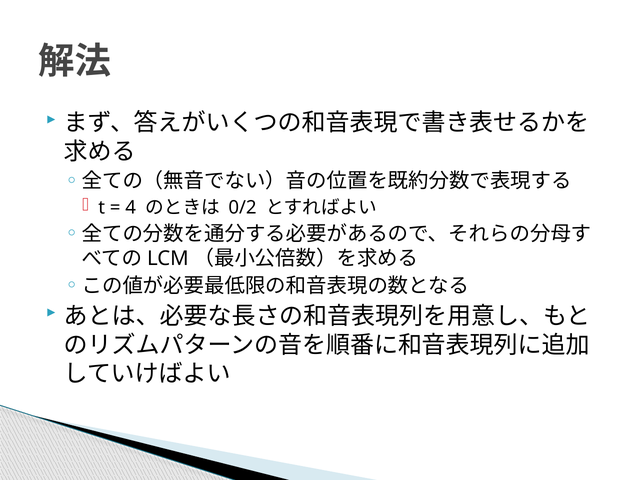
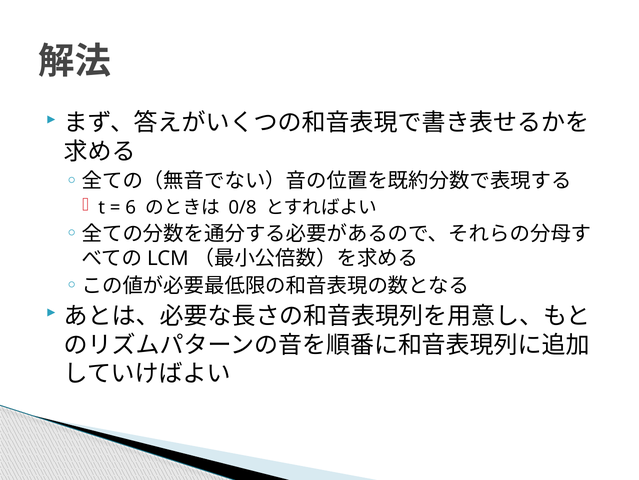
4: 4 -> 6 (131, 207)
0/2: 0/2 -> 0/8 (243, 207)
